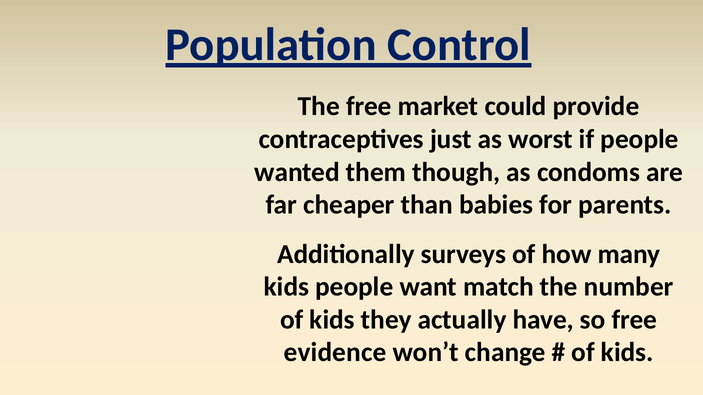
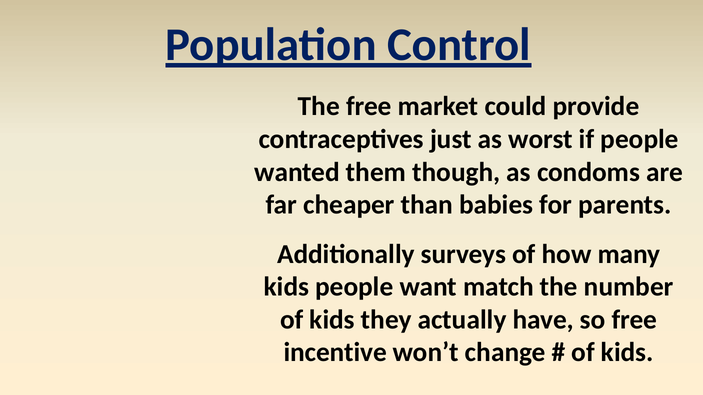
evidence: evidence -> incentive (335, 353)
